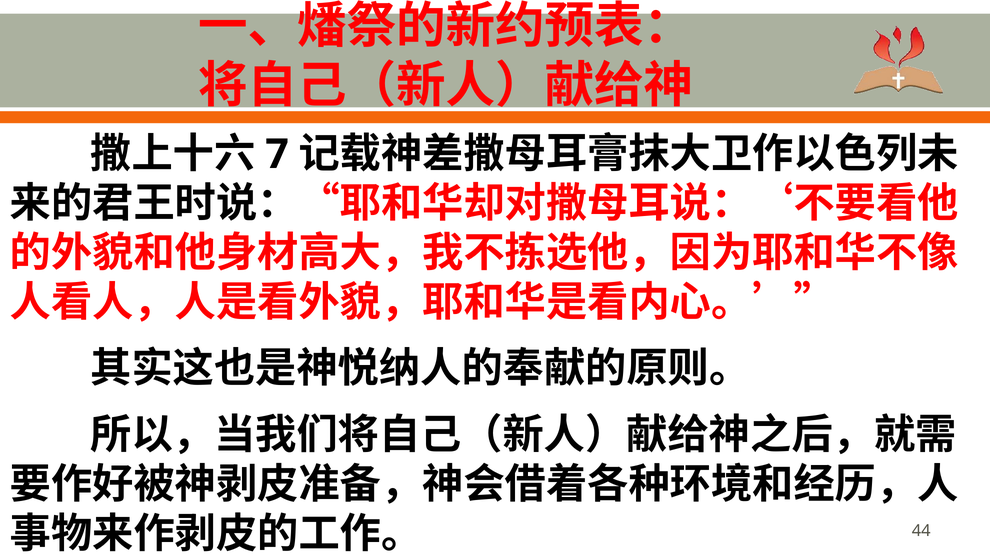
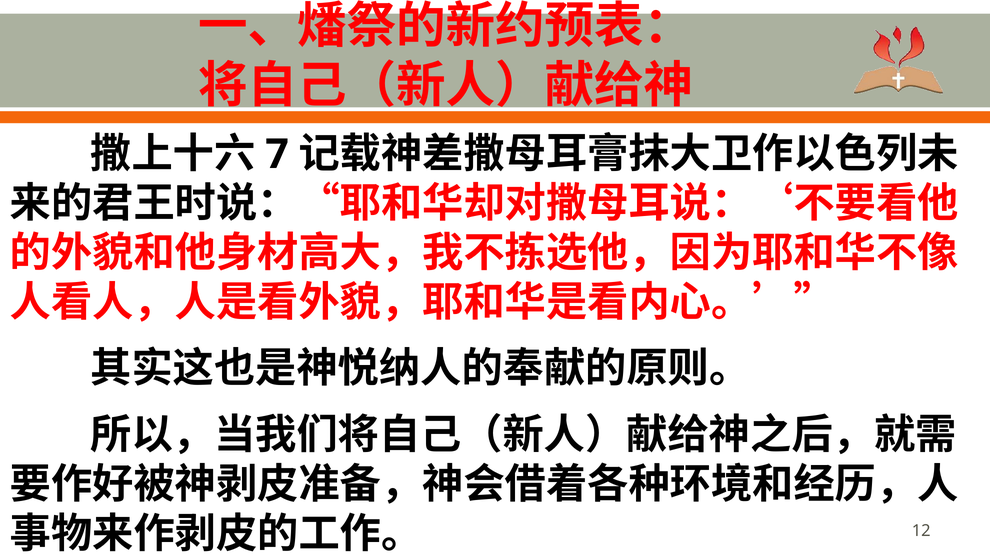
44: 44 -> 12 (921, 531)
